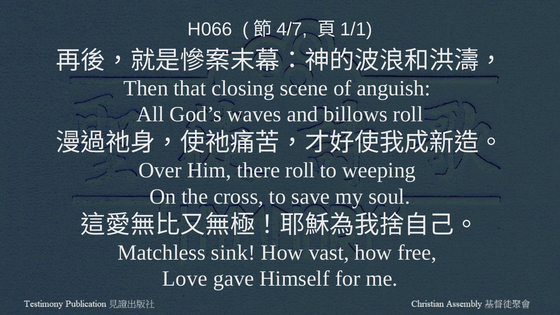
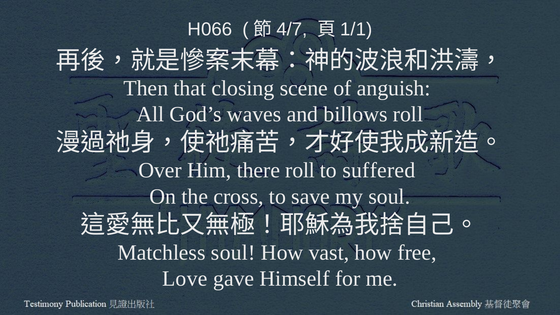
weeping: weeping -> suffered (379, 170)
Matchless sink: sink -> soul (233, 253)
